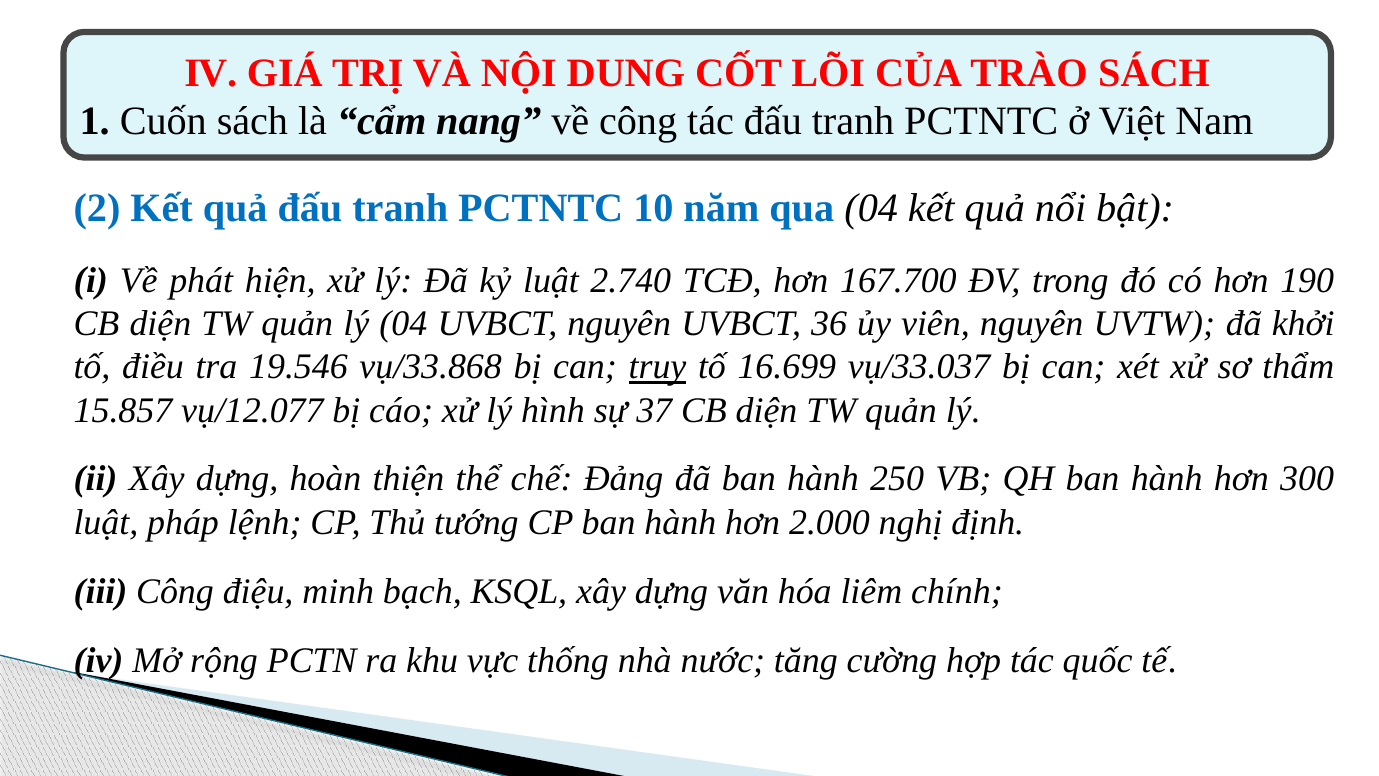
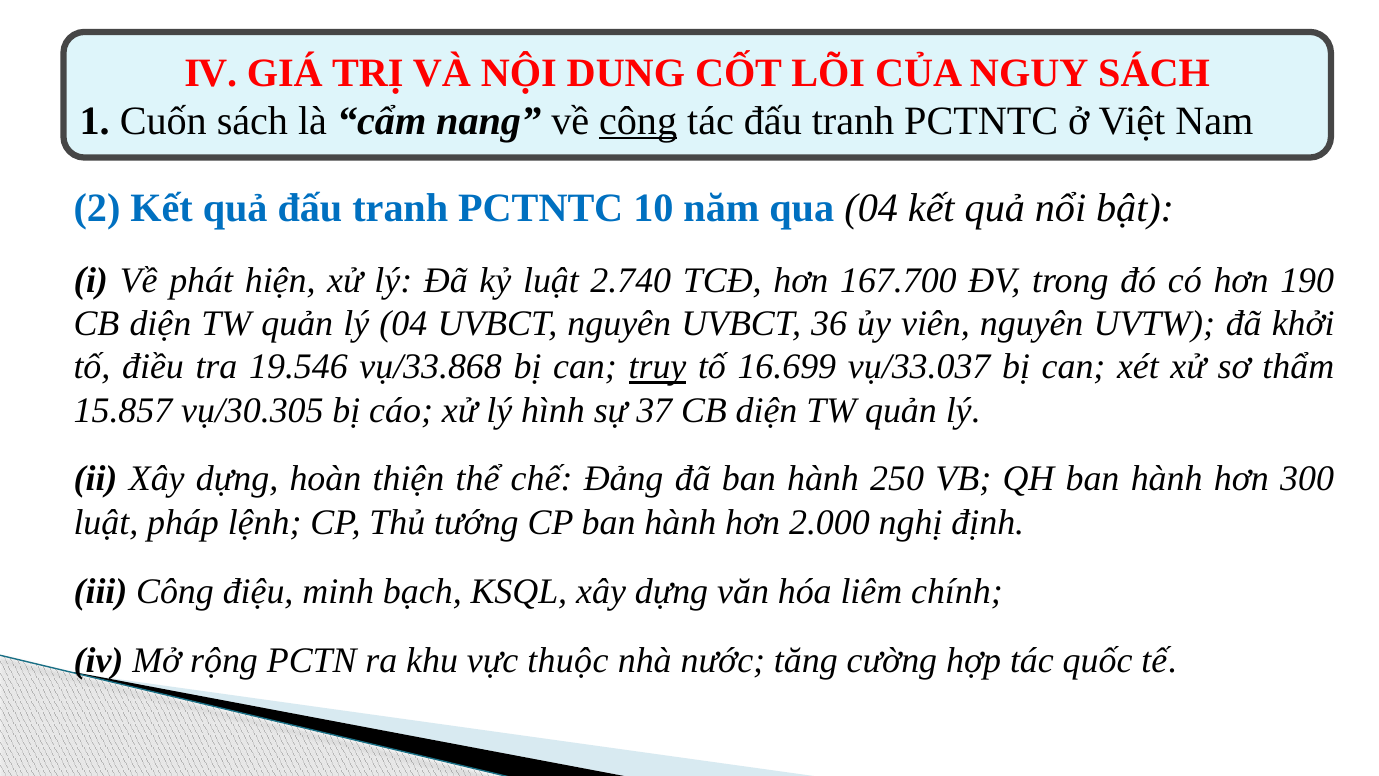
TRÀO: TRÀO -> NGUY (1029, 73)
công underline: none -> present (638, 121)
vụ/12.077: vụ/12.077 -> vụ/30.305 (252, 410)
thống: thống -> thuộc (568, 660)
